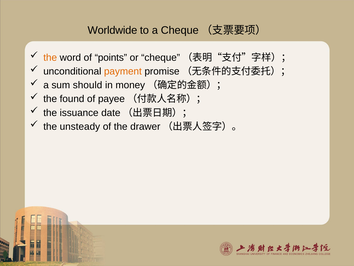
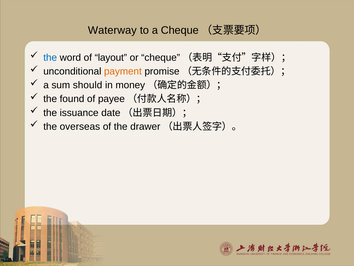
Worldwide: Worldwide -> Waterway (112, 30)
the colour: orange -> blue (50, 57)
points: points -> layout (111, 57)
unsteady: unsteady -> overseas (80, 126)
